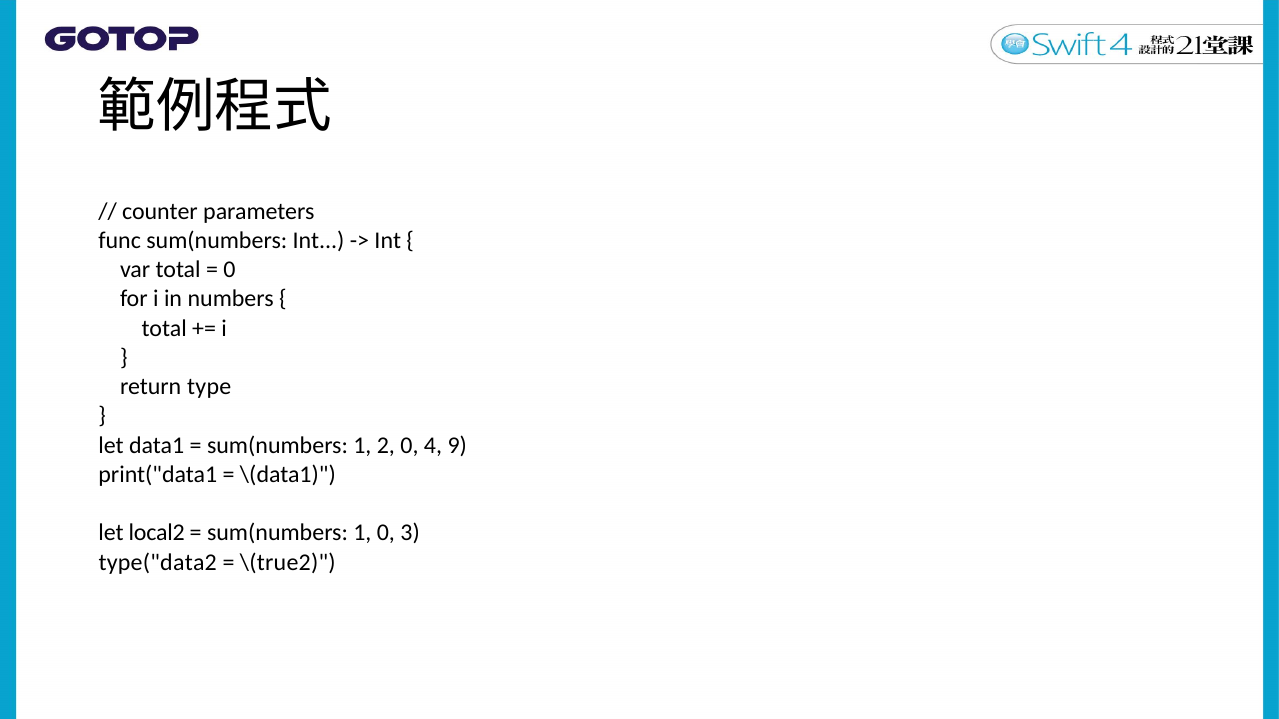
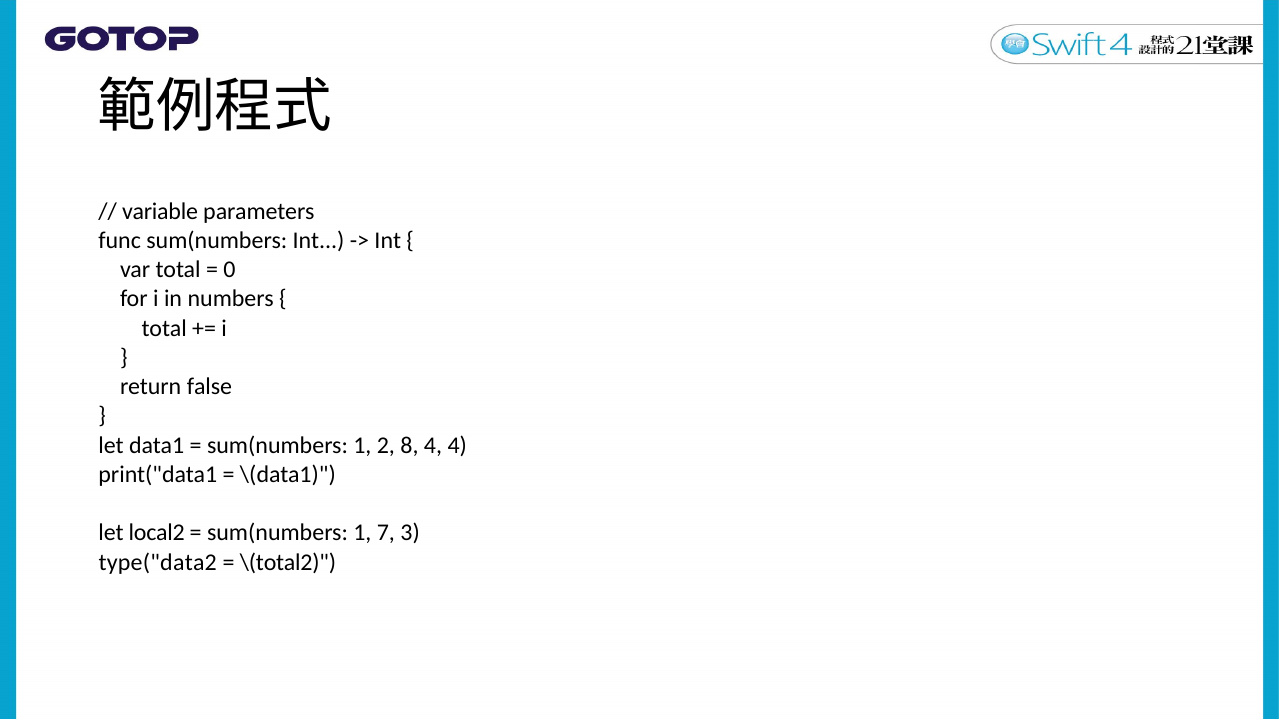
counter: counter -> variable (160, 211)
type: type -> false (209, 387)
2 0: 0 -> 8 (409, 445)
4 9: 9 -> 4 (457, 445)
1 0: 0 -> 7 (386, 533)
\(true2: \(true2 -> \(total2 (288, 562)
